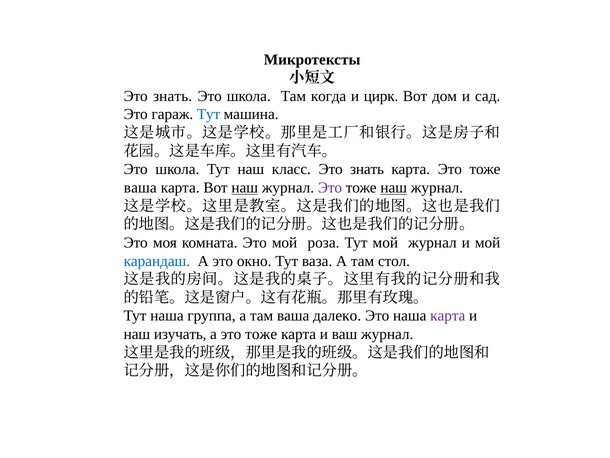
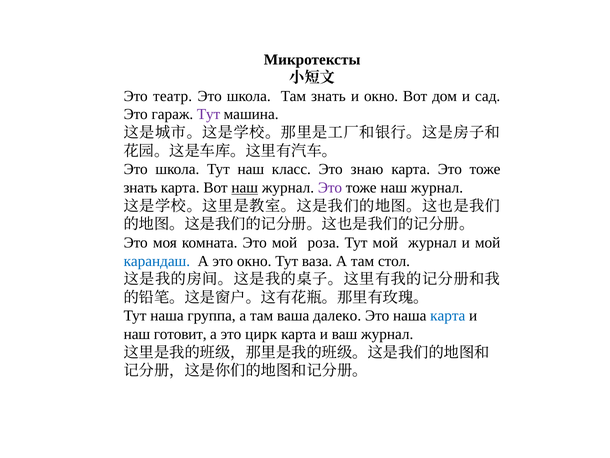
знать: знать -> театр (173, 96)
Там когда: когда -> знать (328, 96)
и цирк: цирк -> окно (381, 96)
Тут colour: blue -> purple (209, 114)
класс Это знать: знать -> знаю (367, 169)
ваша: ваша -> знать (140, 188)
наш underline: present -> none (394, 188)
карта colour: purple -> blue (448, 316)
изучать: изучать -> готовит (180, 334)
а это тоже: тоже -> цирк (261, 334)
